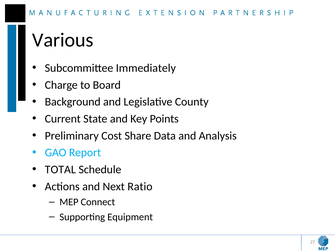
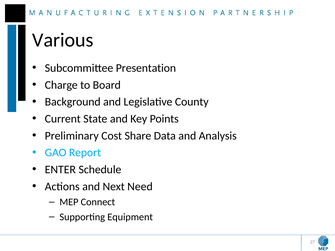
Immediately: Immediately -> Presentation (146, 68)
TOTAL: TOTAL -> ENTER (60, 170)
Ratio: Ratio -> Need (140, 187)
